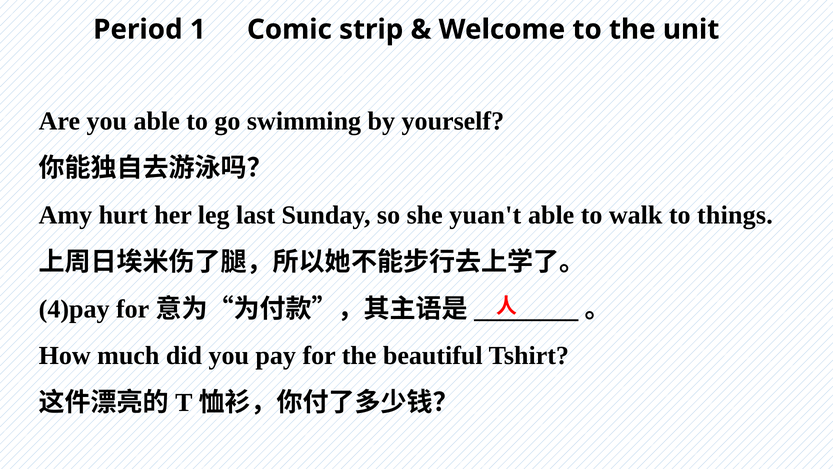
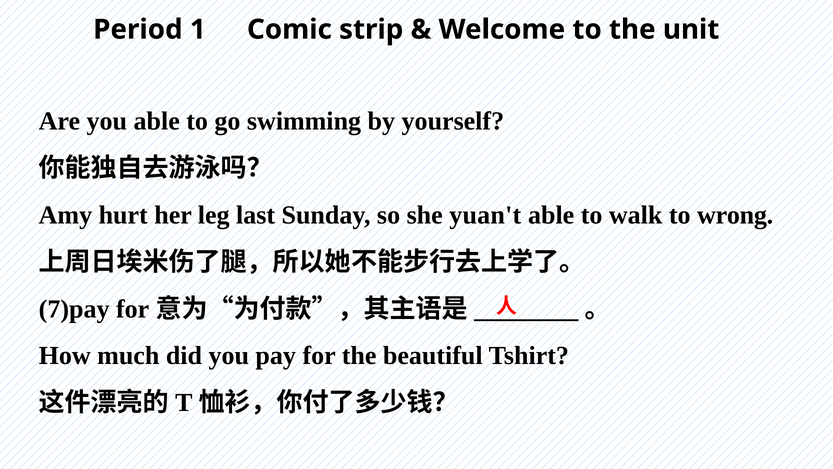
things: things -> wrong (735, 215)
4)pay: 4)pay -> 7)pay (74, 309)
